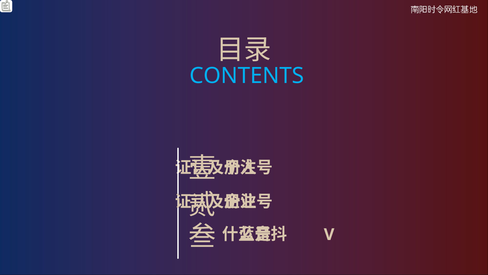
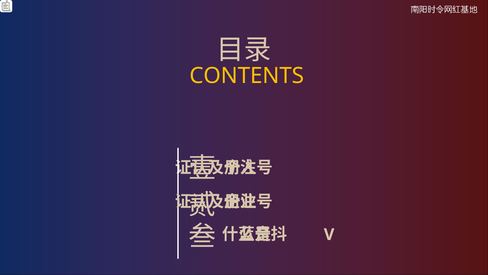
CONTENTS colour: light blue -> yellow (247, 76)
